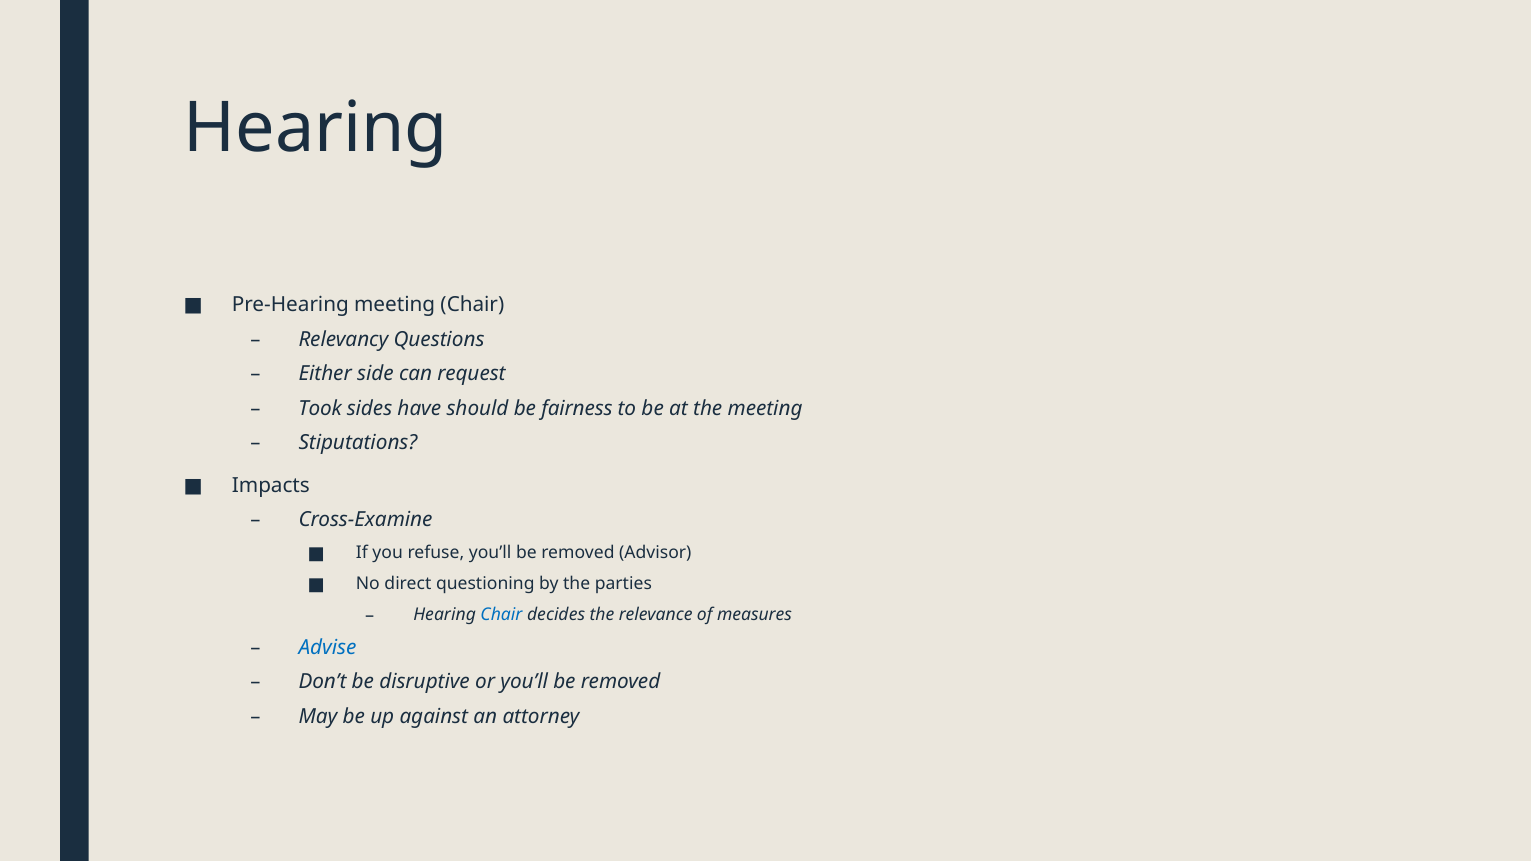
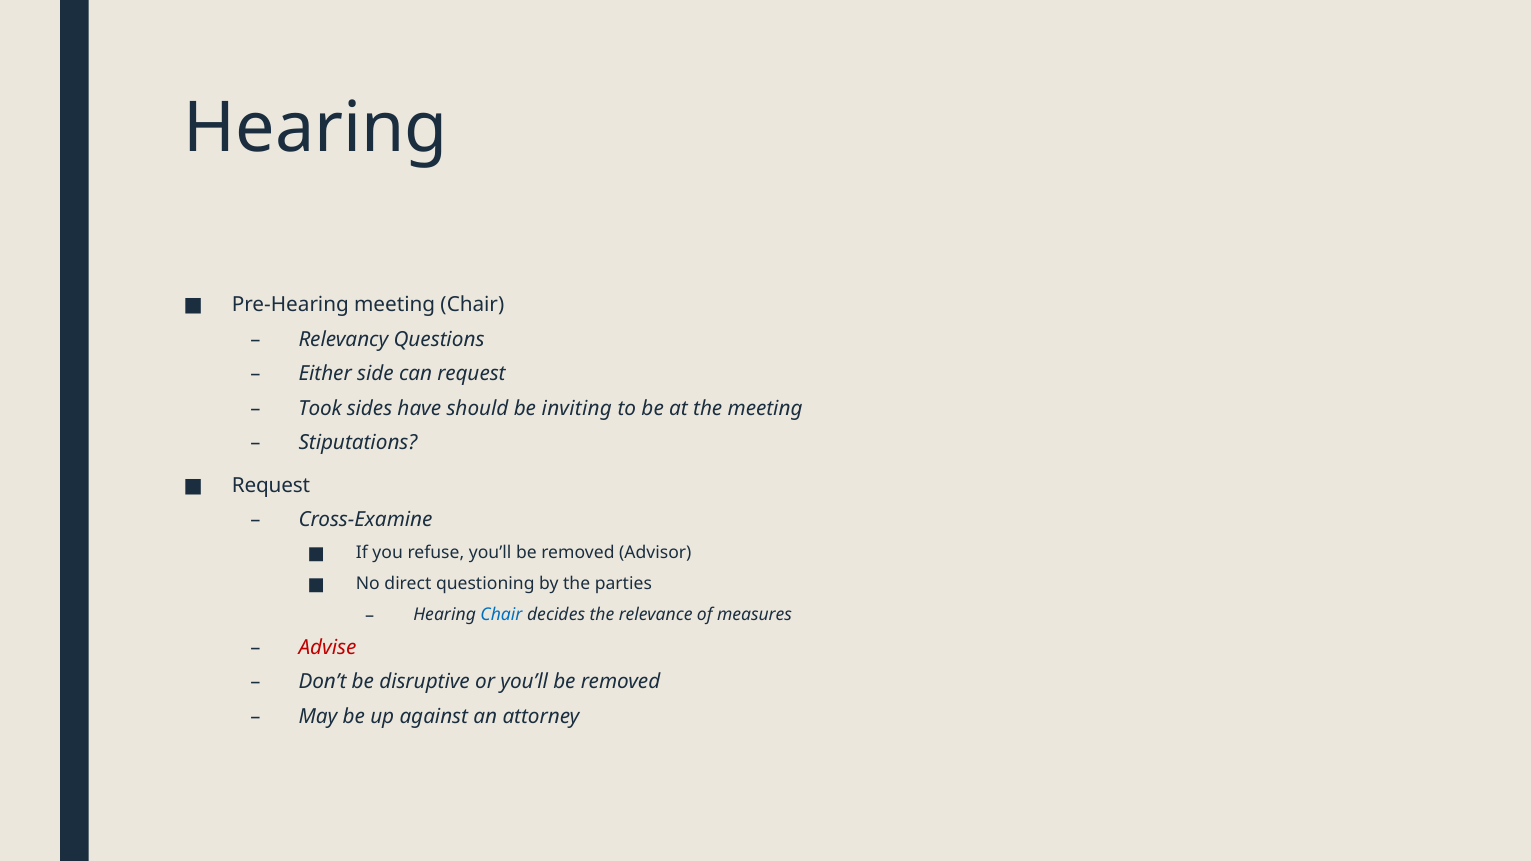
fairness: fairness -> inviting (577, 408)
Impacts: Impacts -> Request (271, 486)
Advise colour: blue -> red (327, 648)
